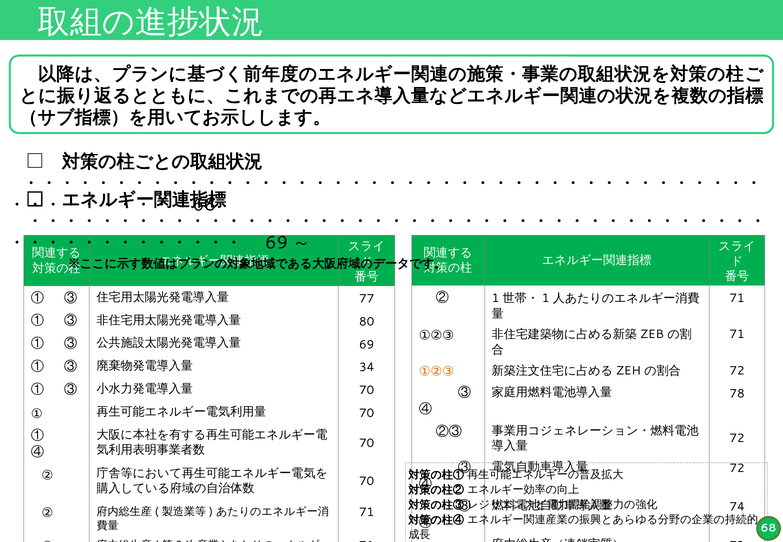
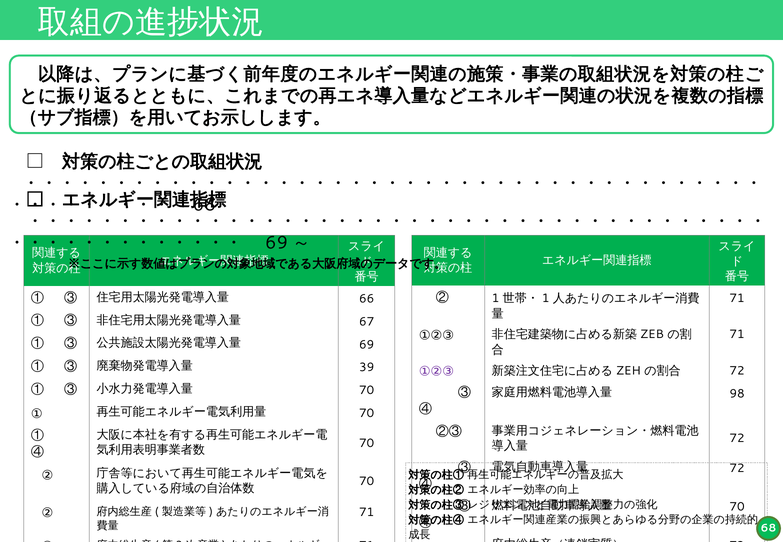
77: 77 -> 66 (367, 299)
80: 80 -> 67 (367, 322)
34: 34 -> 39 (367, 368)
①②③ colour: orange -> purple (436, 371)
78: 78 -> 98 (737, 394)
74: 74 -> 70 (737, 507)
